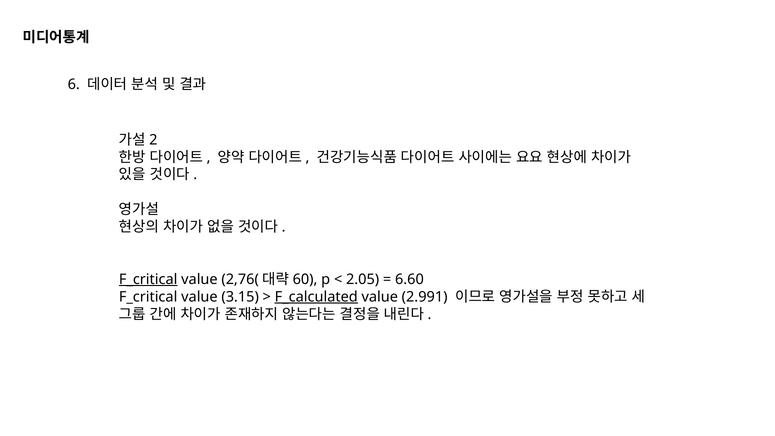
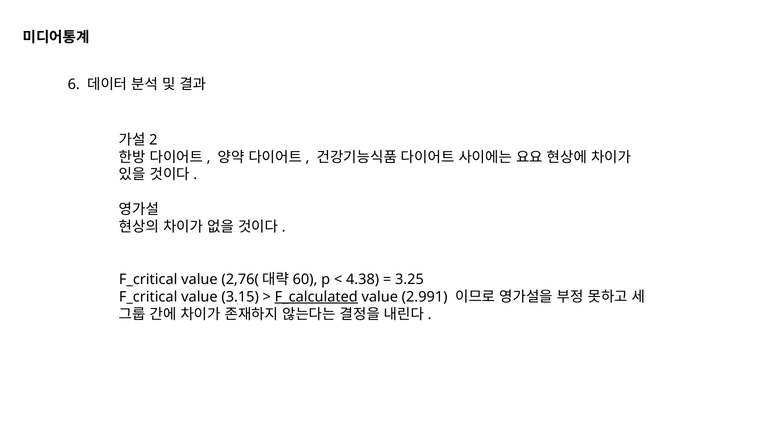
F_critical underline: present -> none (148, 279)
2.05: 2.05 -> 4.38 (363, 279)
6.60: 6.60 -> 3.25 (409, 279)
